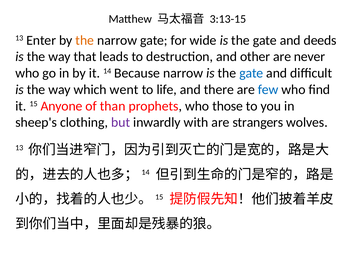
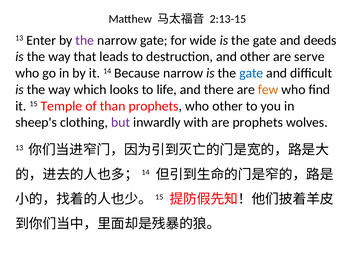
3:13-15: 3:13-15 -> 2:13-15 (228, 19)
the colour: orange -> purple (85, 40)
never: never -> serve (309, 57)
went: went -> looks (124, 90)
few colour: blue -> orange (268, 90)
Anyone: Anyone -> Temple (61, 106)
who those: those -> other (228, 106)
are strangers: strangers -> prophets (258, 122)
